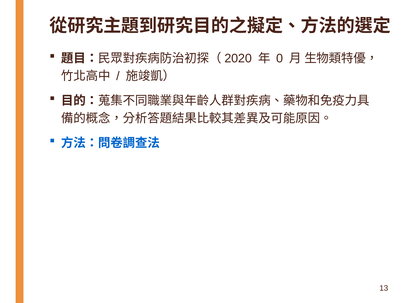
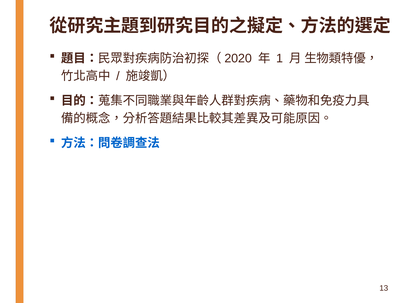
0: 0 -> 1 (280, 58)
